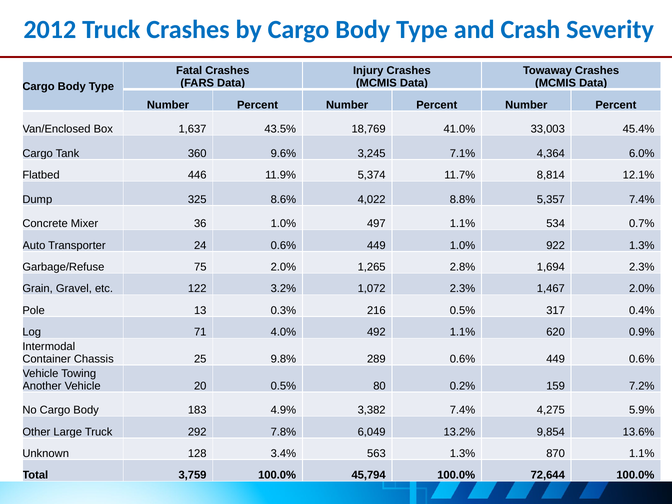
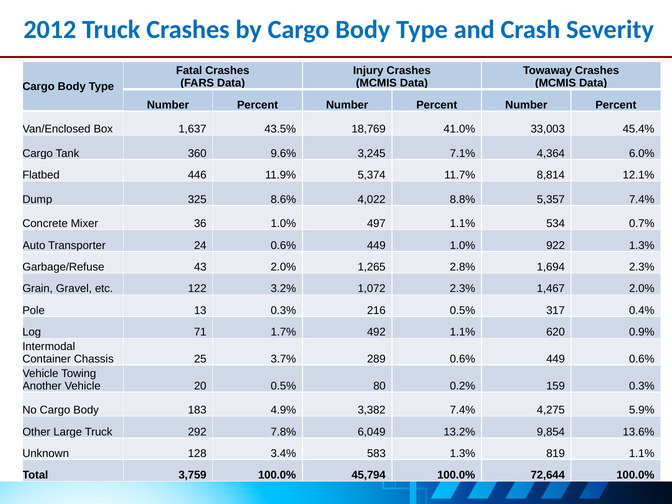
75: 75 -> 43 (200, 267)
4.0%: 4.0% -> 1.7% (283, 332)
9.8%: 9.8% -> 3.7% (283, 359)
159 7.2%: 7.2% -> 0.3% (642, 386)
563: 563 -> 583 (376, 454)
870: 870 -> 819 (556, 454)
